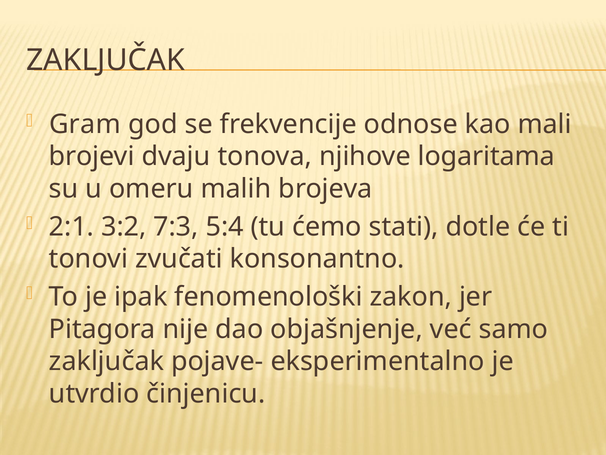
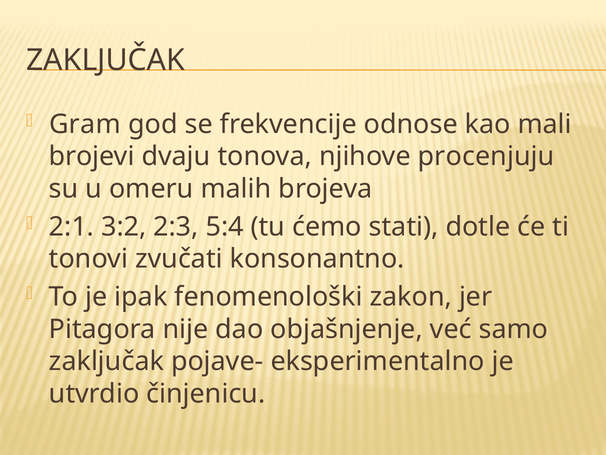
logaritama: logaritama -> procenjuju (486, 156)
7:3: 7:3 -> 2:3 (176, 226)
